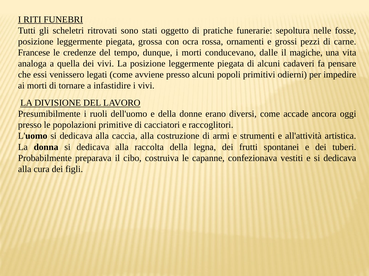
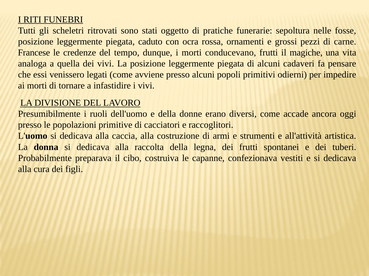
grossa: grossa -> caduto (150, 42)
conducevano dalle: dalle -> frutti (269, 53)
